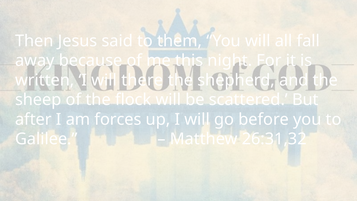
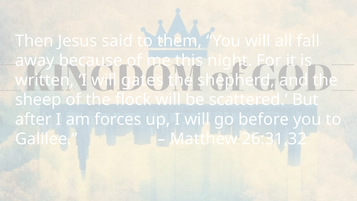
there: there -> gates (142, 80)
